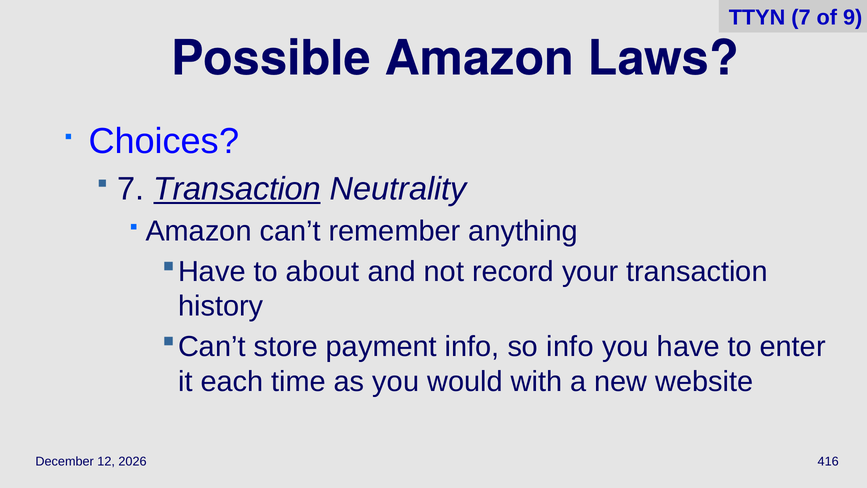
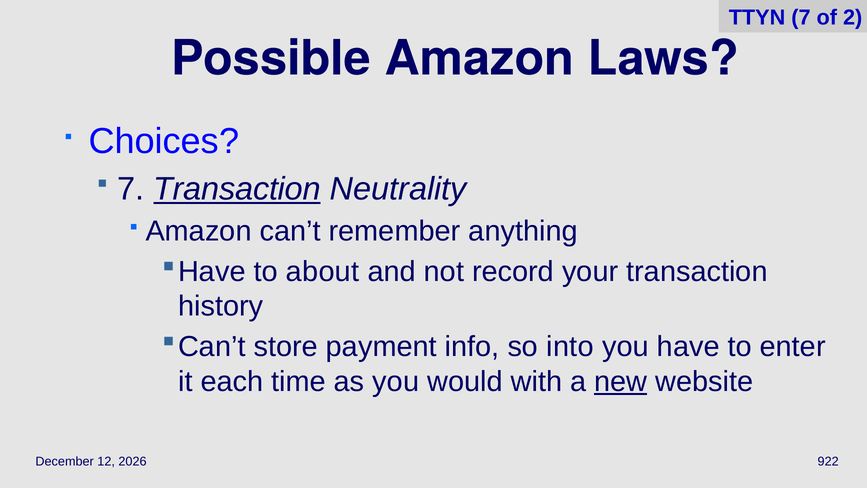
9: 9 -> 2 (853, 18)
so info: info -> into (570, 347)
new underline: none -> present (621, 381)
416: 416 -> 922 (828, 461)
